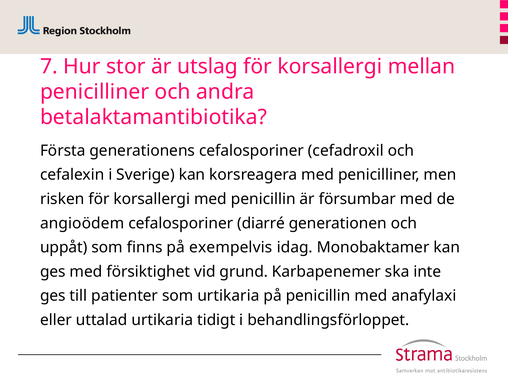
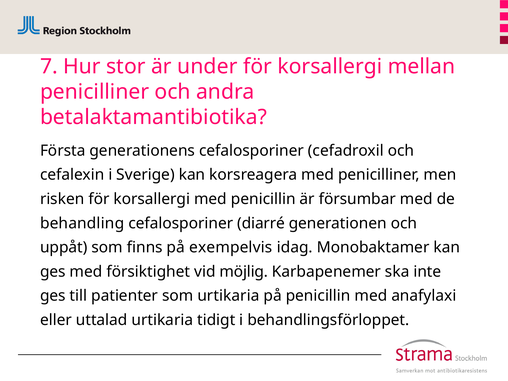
utslag: utslag -> under (207, 66)
angioödem: angioödem -> behandling (82, 223)
grund: grund -> möjlig (244, 272)
